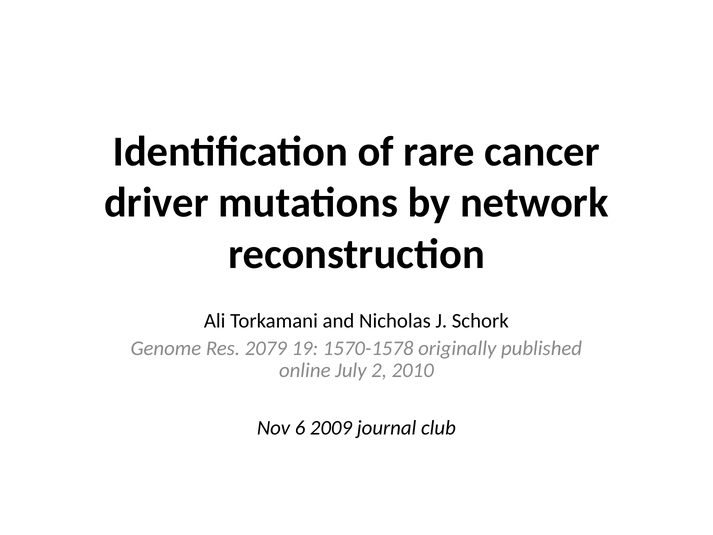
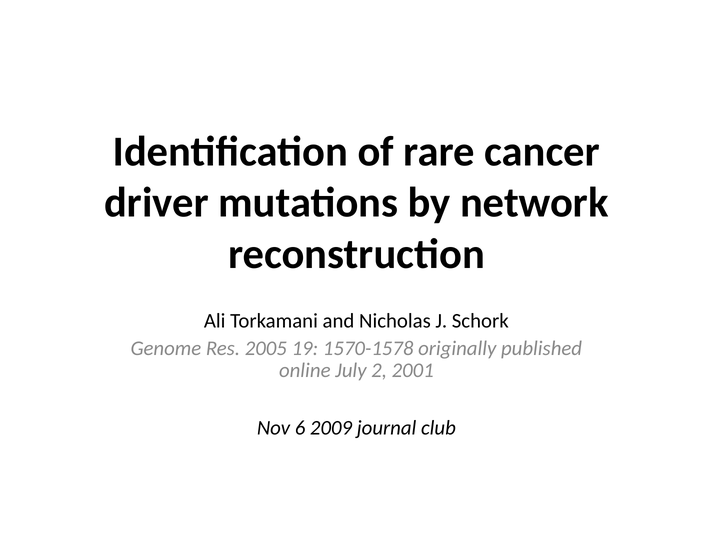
2079: 2079 -> 2005 (266, 348)
2010: 2010 -> 2001 (413, 370)
